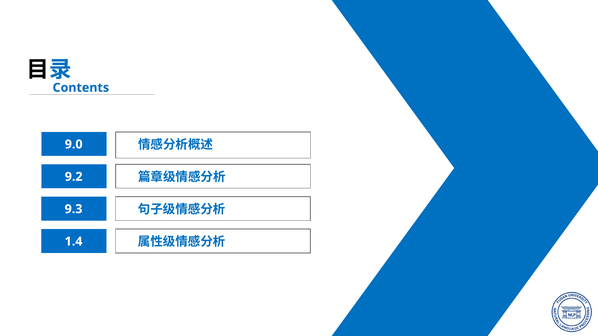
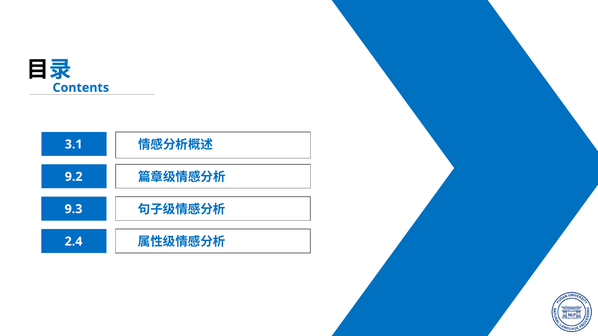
9.0: 9.0 -> 3.1 (74, 144)
1.4: 1.4 -> 2.4 (74, 242)
